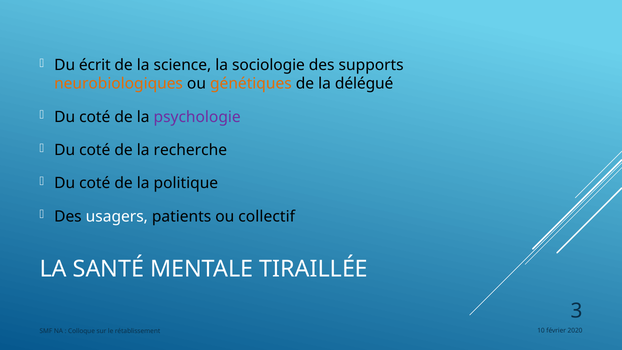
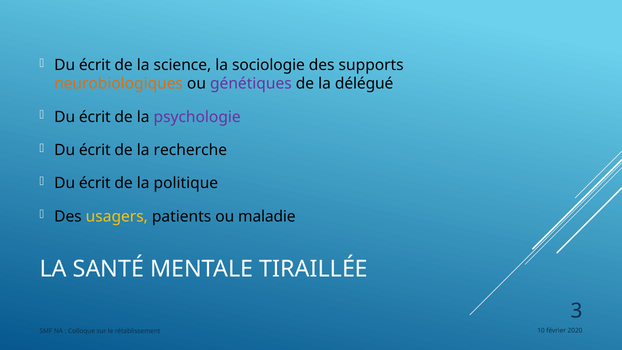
génétiques colour: orange -> purple (251, 84)
coté: coté -> écrit (95, 117)
coté: coté -> écrit (95, 150)
coté: coté -> écrit (95, 183)
usagers colour: white -> yellow (117, 216)
collectif: collectif -> maladie (267, 216)
